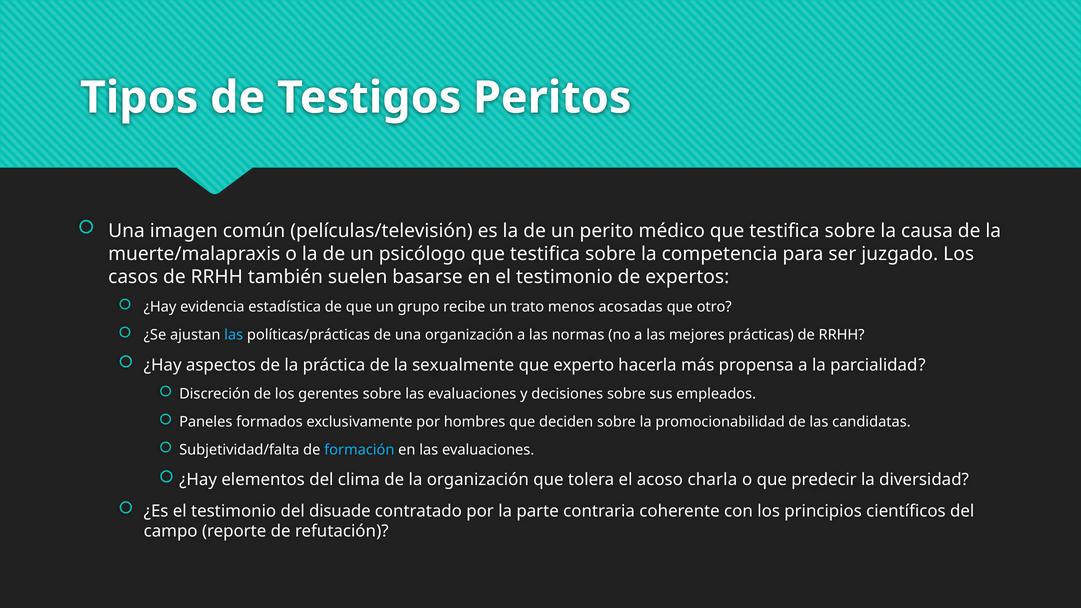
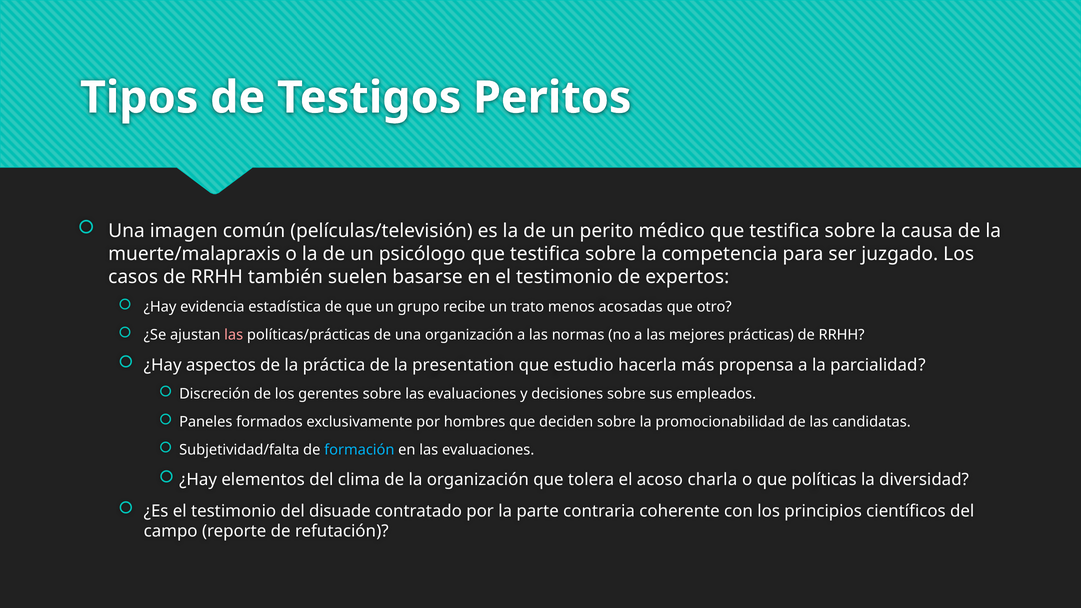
las colour: light blue -> pink (234, 335)
sexualmente: sexualmente -> presentation (463, 365)
experto: experto -> estudio (584, 365)
predecir: predecir -> políticas (824, 480)
